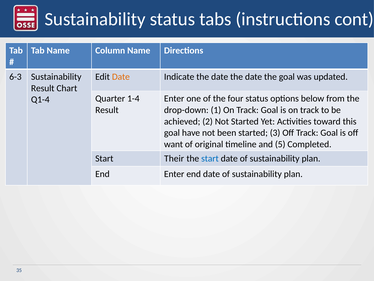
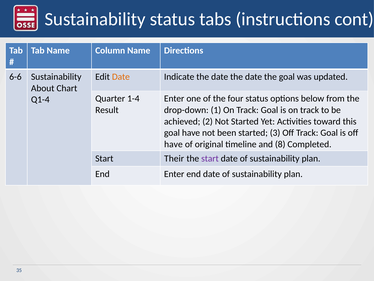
6-3: 6-3 -> 6-6 (15, 77)
Result: Result -> About (43, 88)
want: want -> have (173, 144)
5: 5 -> 8 (280, 144)
start colour: blue -> purple (210, 158)
